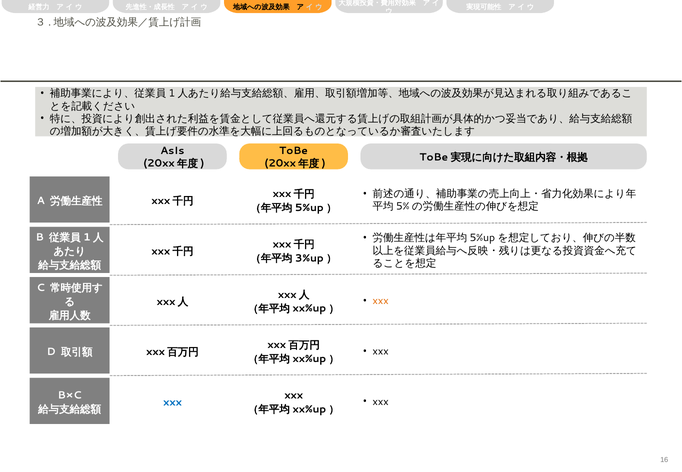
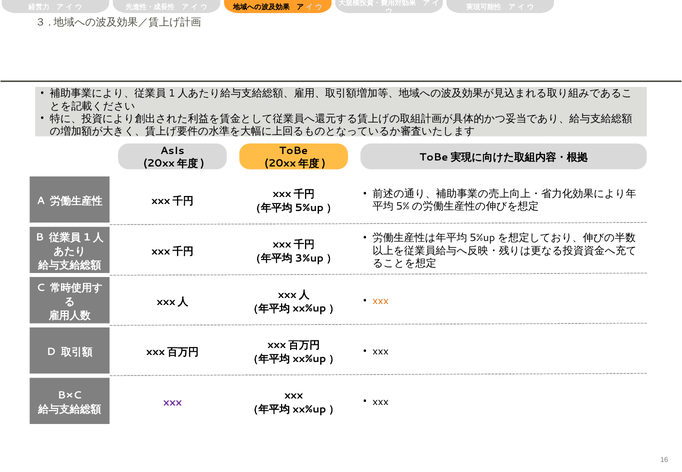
xxx colour: blue -> purple (172, 402)
